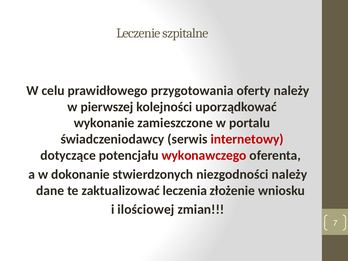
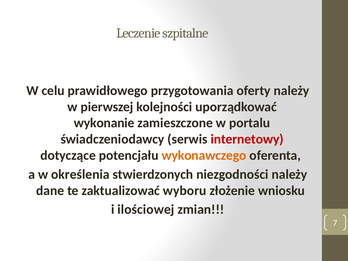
wykonawczego colour: red -> orange (204, 155)
dokonanie: dokonanie -> określenia (80, 174)
leczenia: leczenia -> wyboru (185, 191)
